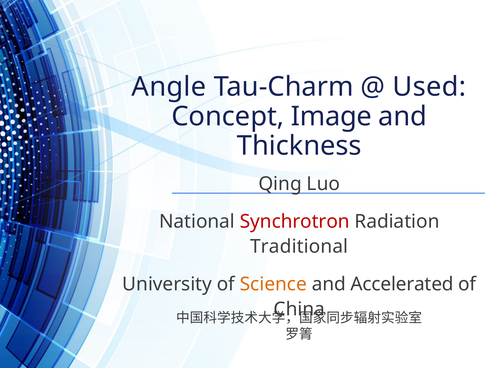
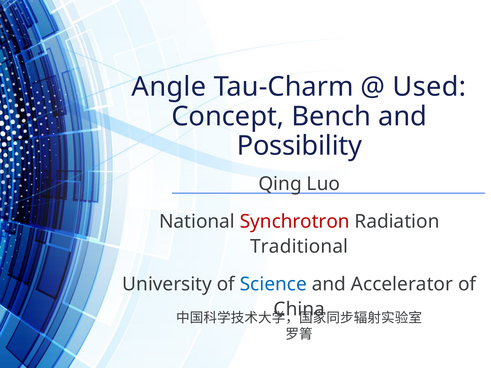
Image: Image -> Bench (331, 116)
Thickness: Thickness -> Possibility (299, 146)
Science colour: orange -> blue (273, 284)
Accelerated: Accelerated -> Accelerator (402, 284)
